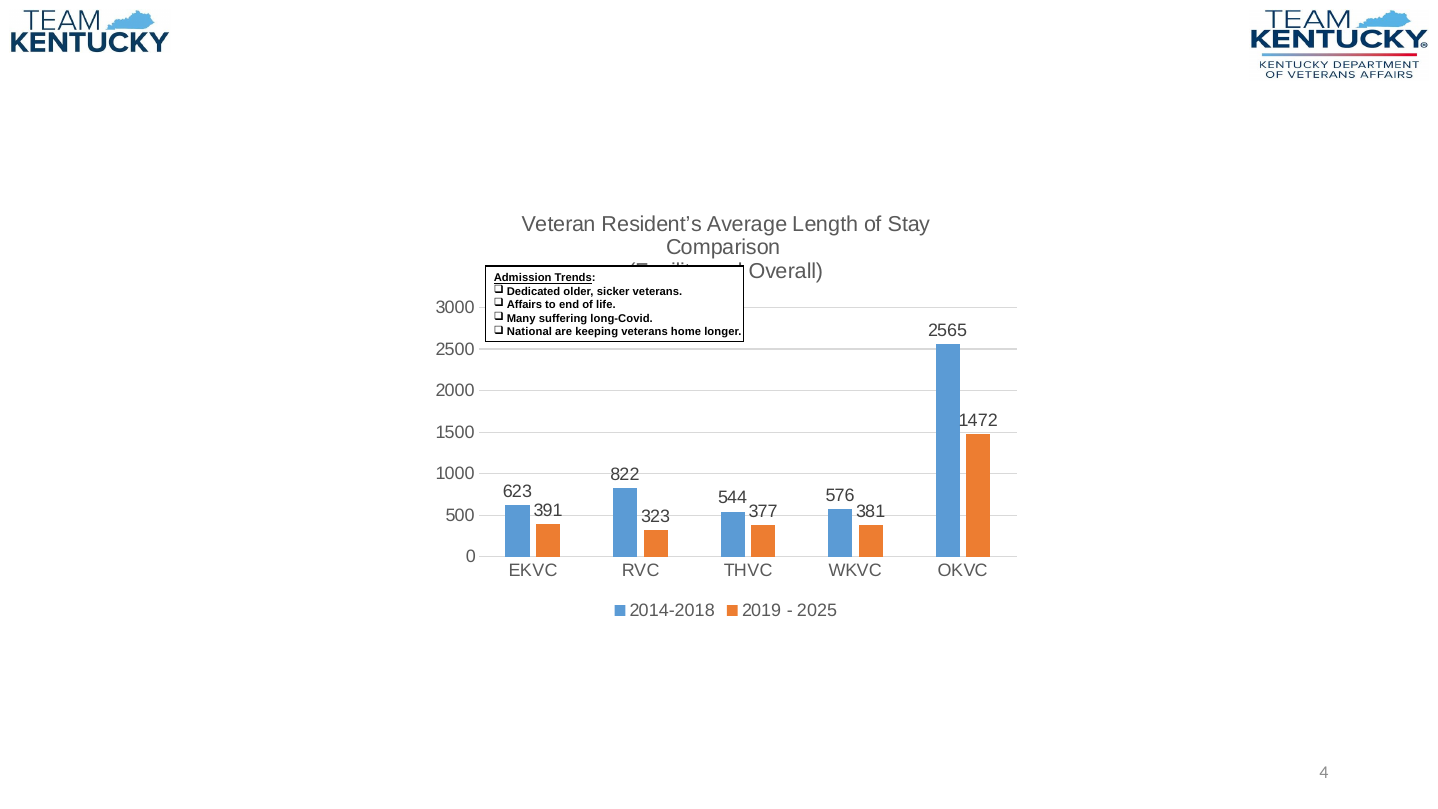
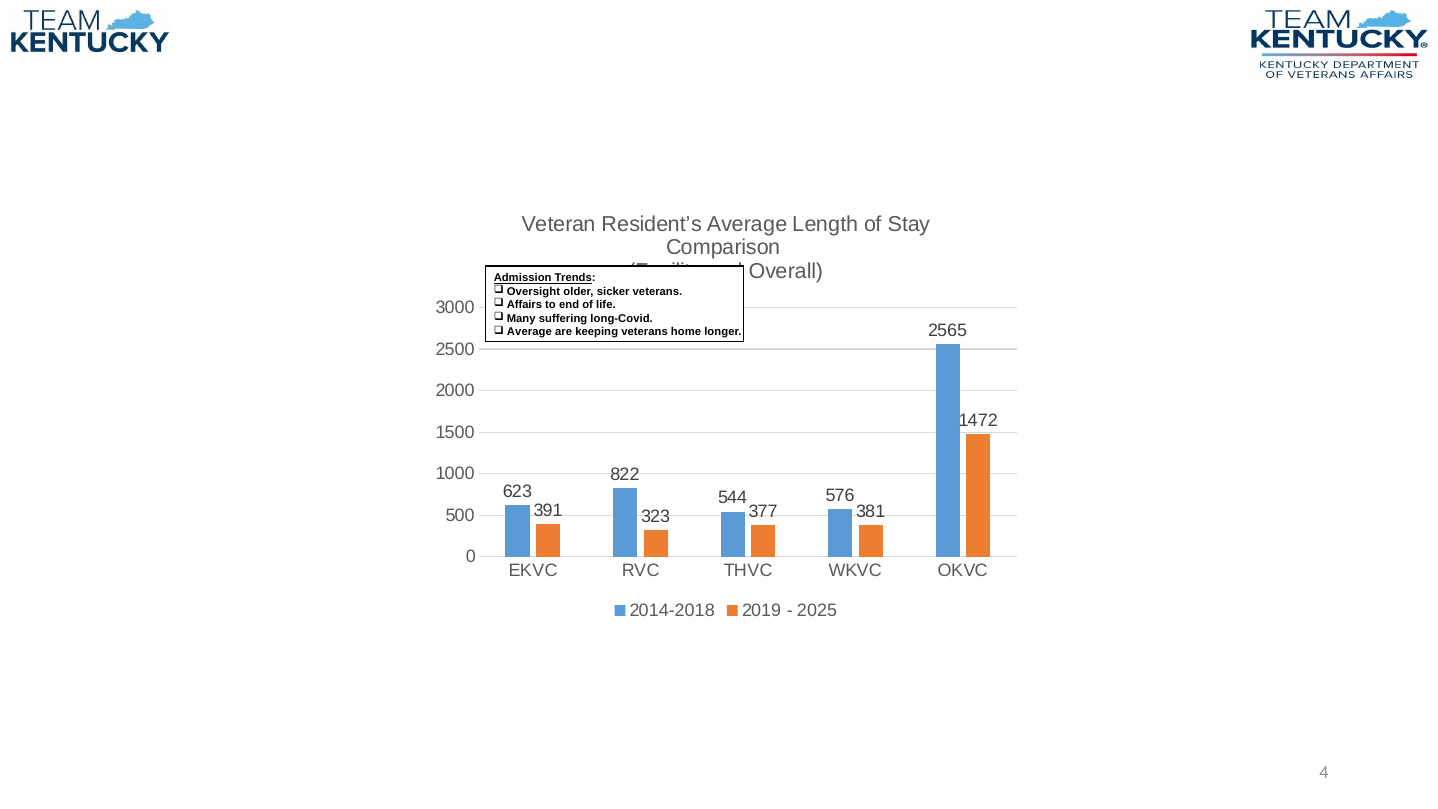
Dedicated: Dedicated -> Oversight (533, 291)
National: National -> Average (529, 332)
